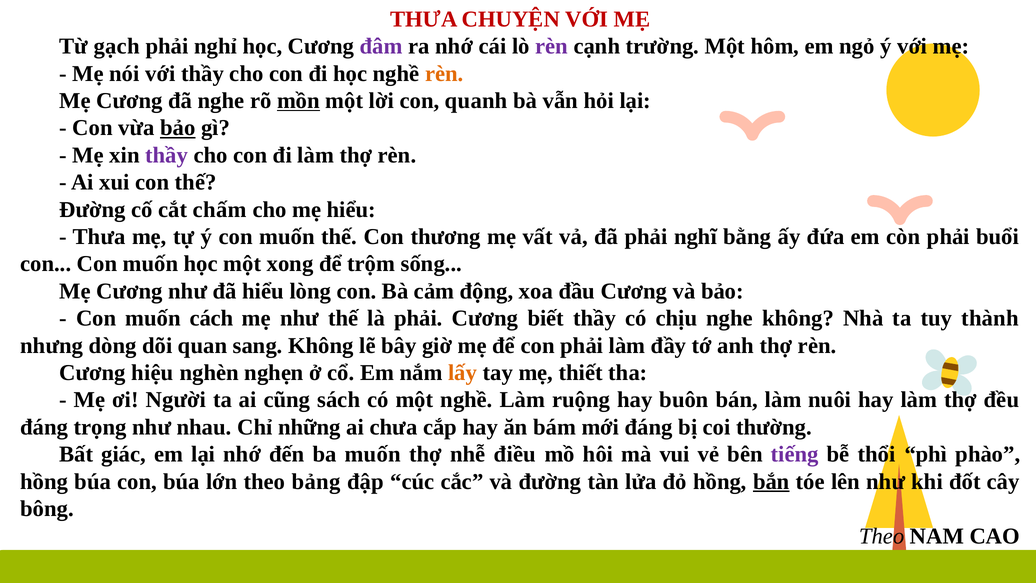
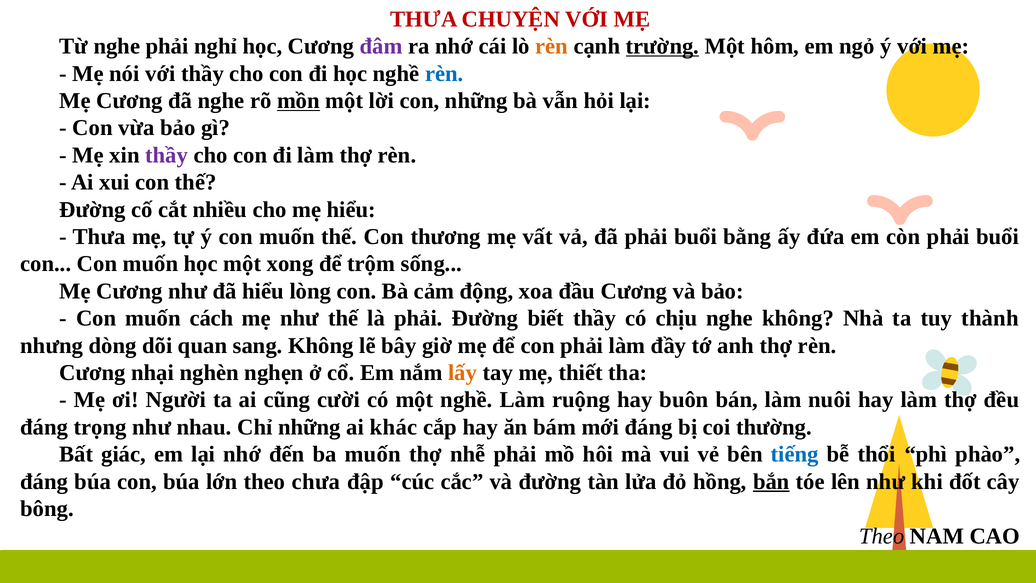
Từ gạch: gạch -> nghe (117, 46)
rèn colour: purple -> orange (552, 46)
trường underline: none -> present (662, 46)
rèn colour: orange -> blue (444, 73)
con quanh: quanh -> những (476, 101)
bảo underline: present -> none (178, 128)
chấm: chấm -> nhiều (220, 209)
đã phải nghĩ: nghĩ -> buổi (695, 237)
phải Cương: Cương -> Đường (485, 318)
hiệu: hiệu -> nhại (153, 373)
sách: sách -> cười (339, 400)
chưa: chưa -> khác (393, 427)
nhễ điều: điều -> phải (515, 454)
tiếng colour: purple -> blue (795, 454)
hồng: hồng -> đáng (44, 481)
bảng: bảng -> chưa (316, 481)
